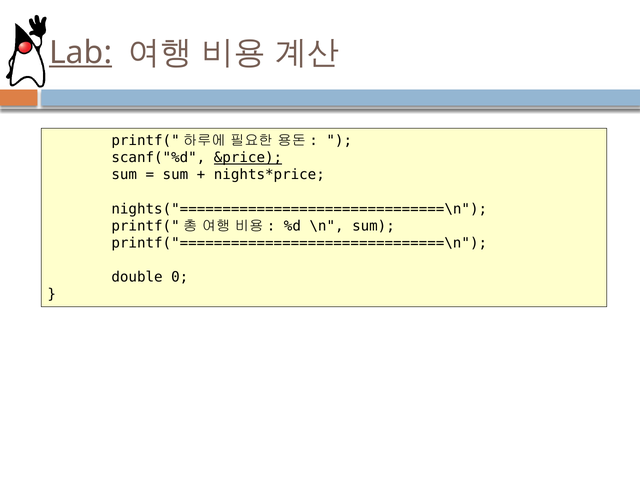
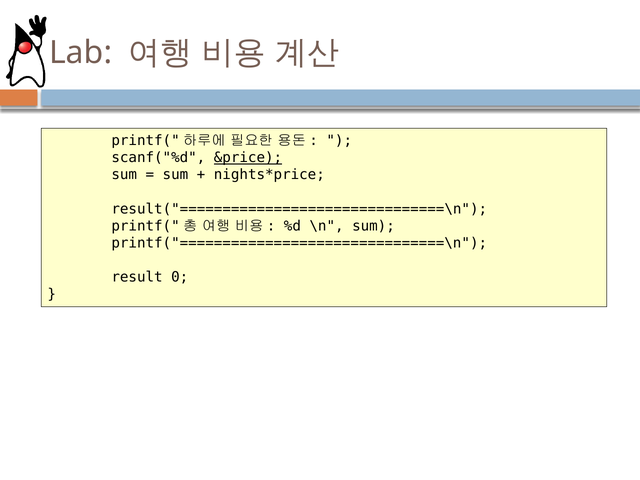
Lab underline: present -> none (81, 53)
nights("===============================\n: nights("===============================\n -> result("===============================\n (299, 209)
double: double -> result (137, 277)
